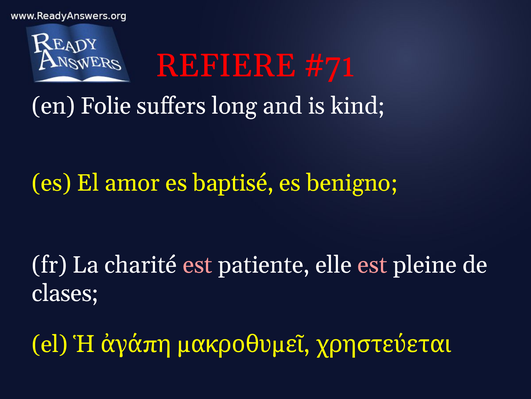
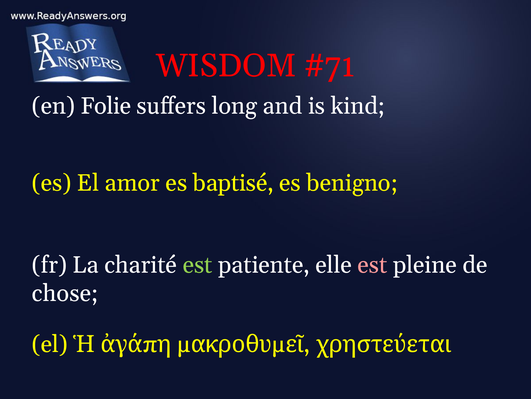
REFIERE: REFIERE -> WISDOM (226, 66)
est colour: pink -> light green (198, 265)
clases: clases -> chose (65, 293)
